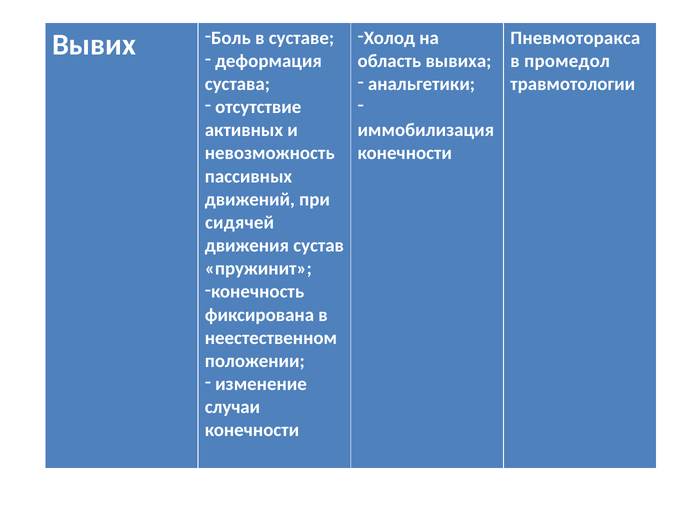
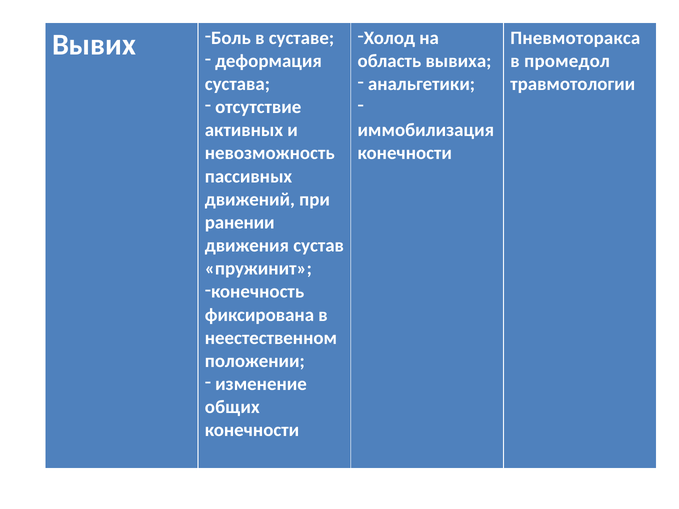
сидячей: сидячей -> ранении (240, 223)
случаи: случаи -> общих (232, 407)
